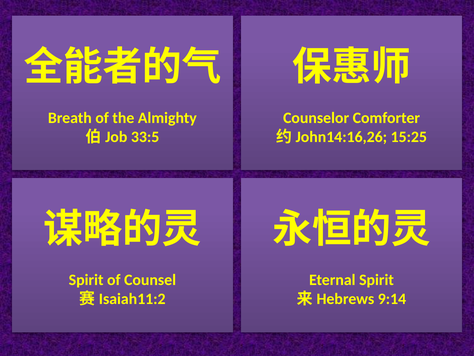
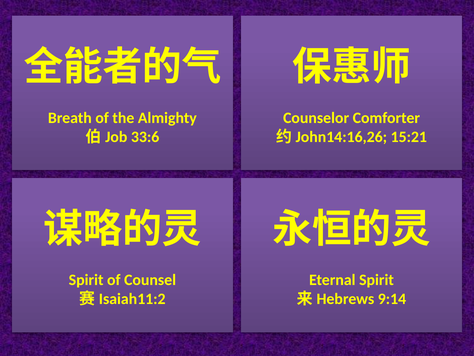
33:5: 33:5 -> 33:6 (145, 137)
15:25: 15:25 -> 15:21 (409, 137)
